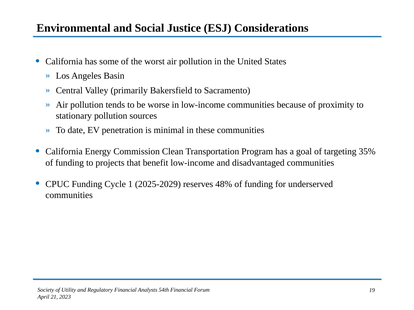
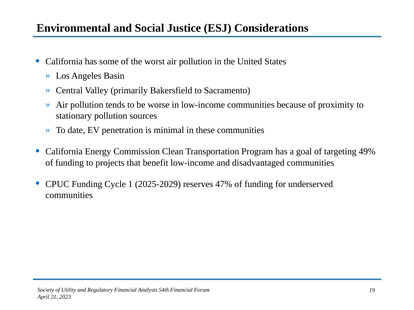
35%: 35% -> 49% (367, 152)
48%: 48% -> 47% (224, 184)
